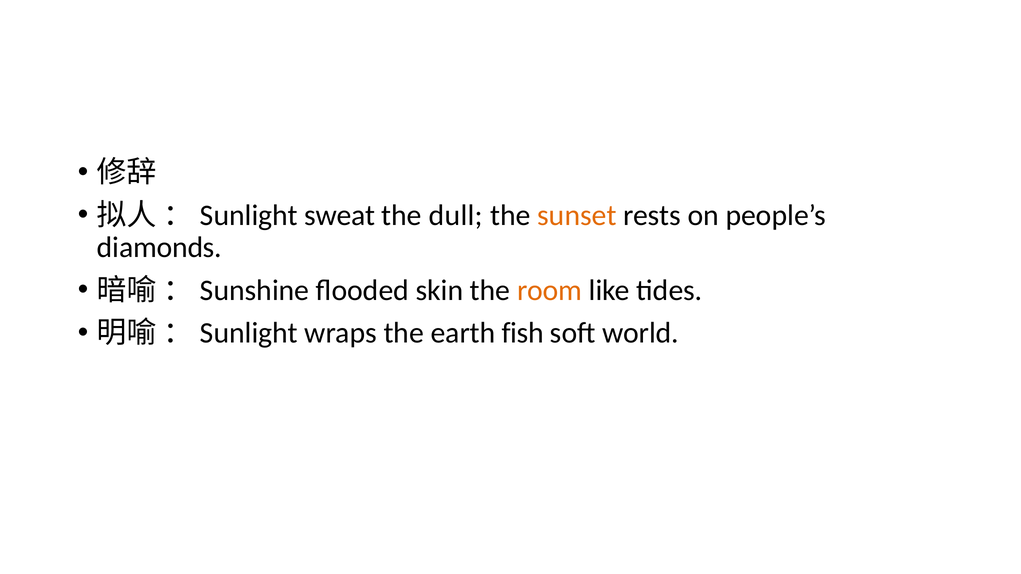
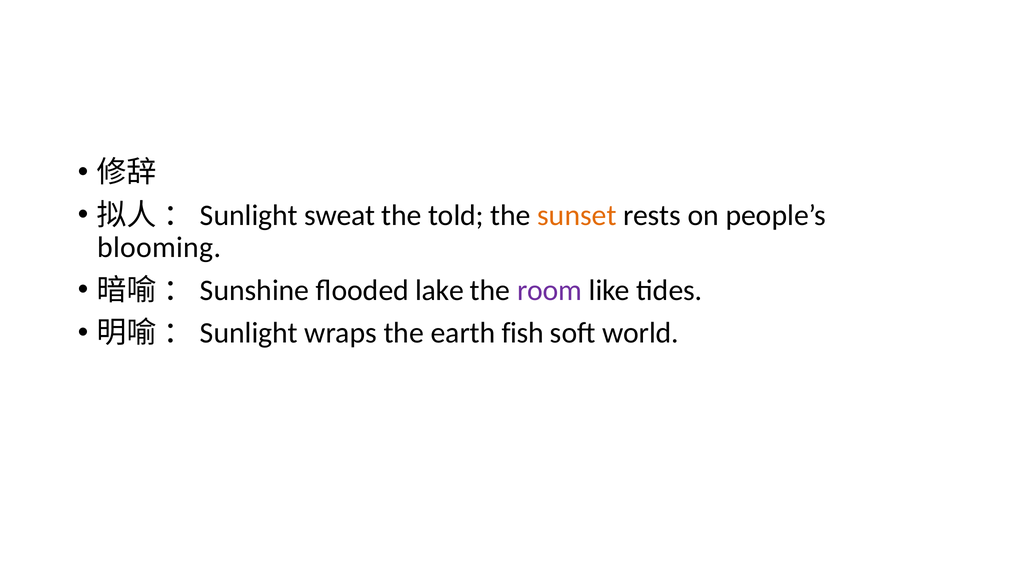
dull: dull -> told (456, 215)
diamonds: diamonds -> blooming (159, 248)
skin: skin -> lake (440, 290)
room colour: orange -> purple (550, 290)
